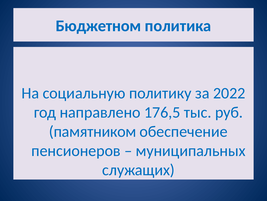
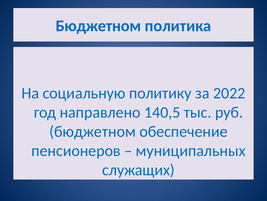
176,5: 176,5 -> 140,5 (162, 112)
памятником: памятником -> бюджетном (93, 131)
